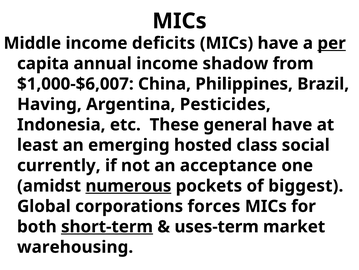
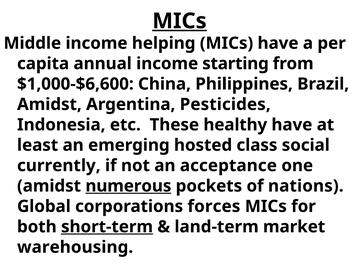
MICs underline: none -> present (179, 21)
deficits: deficits -> helping (164, 43)
per underline: present -> none (332, 43)
shadow: shadow -> starting (236, 63)
$1,000-$6,007: $1,000-$6,007 -> $1,000-$6,600 (75, 84)
Having: Having -> Amidst (49, 104)
general: general -> healthy (235, 124)
biggest: biggest -> nations (306, 185)
uses-term: uses-term -> land-term (217, 226)
